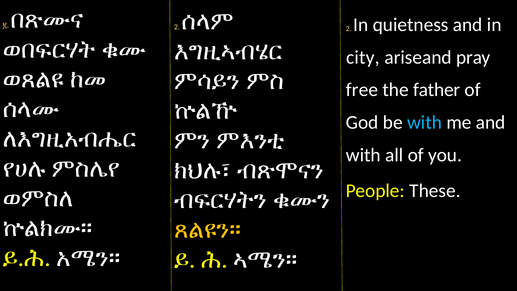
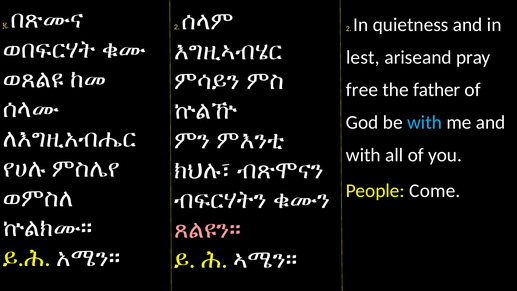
city: city -> lest (363, 57)
These: These -> Come (435, 191)
ጸልዩን። colour: yellow -> pink (208, 230)
